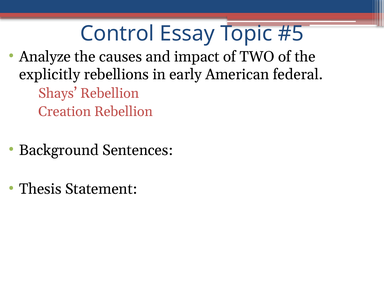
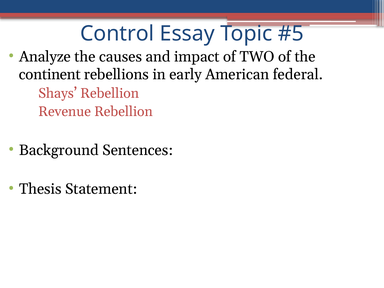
explicitly: explicitly -> continent (50, 75)
Creation: Creation -> Revenue (65, 112)
